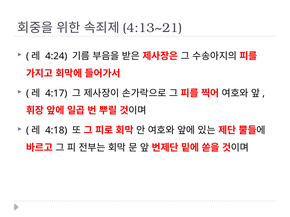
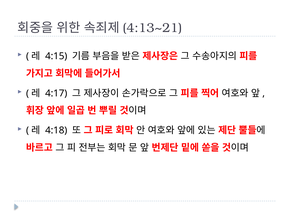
4:24: 4:24 -> 4:15 (56, 56)
